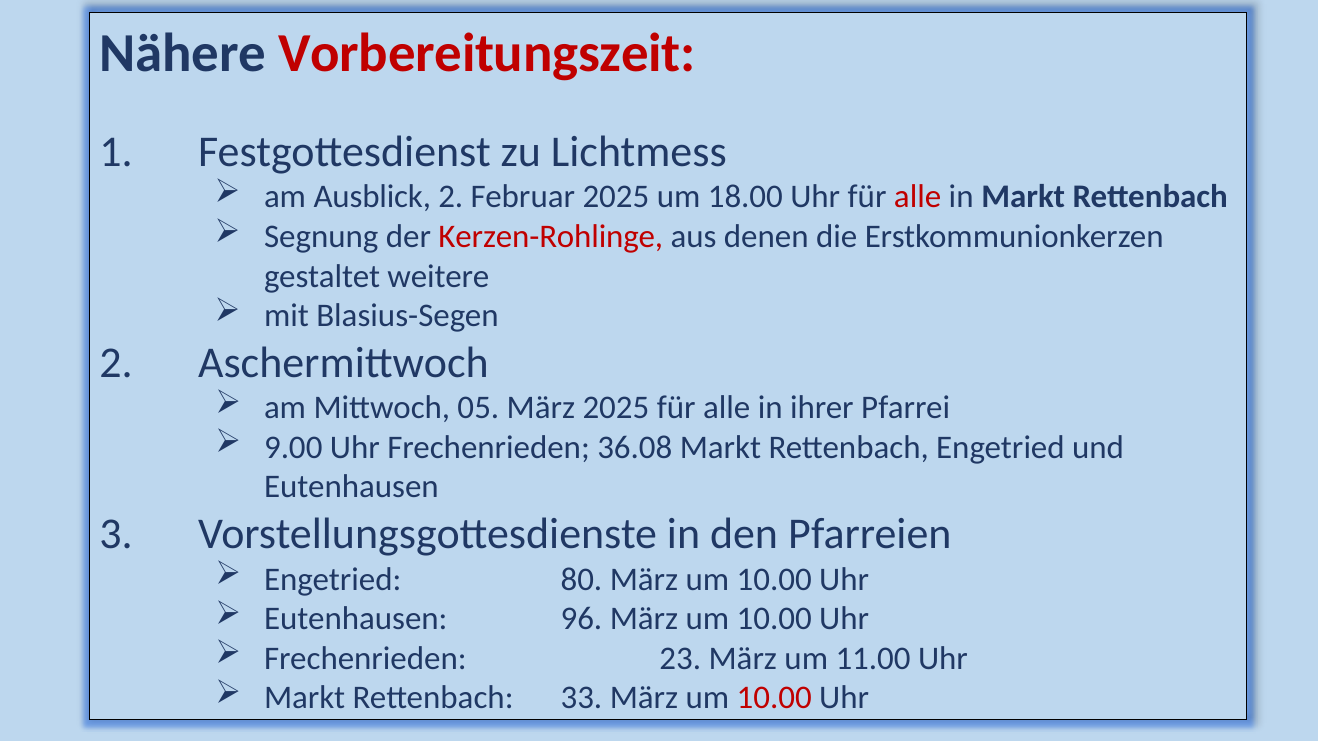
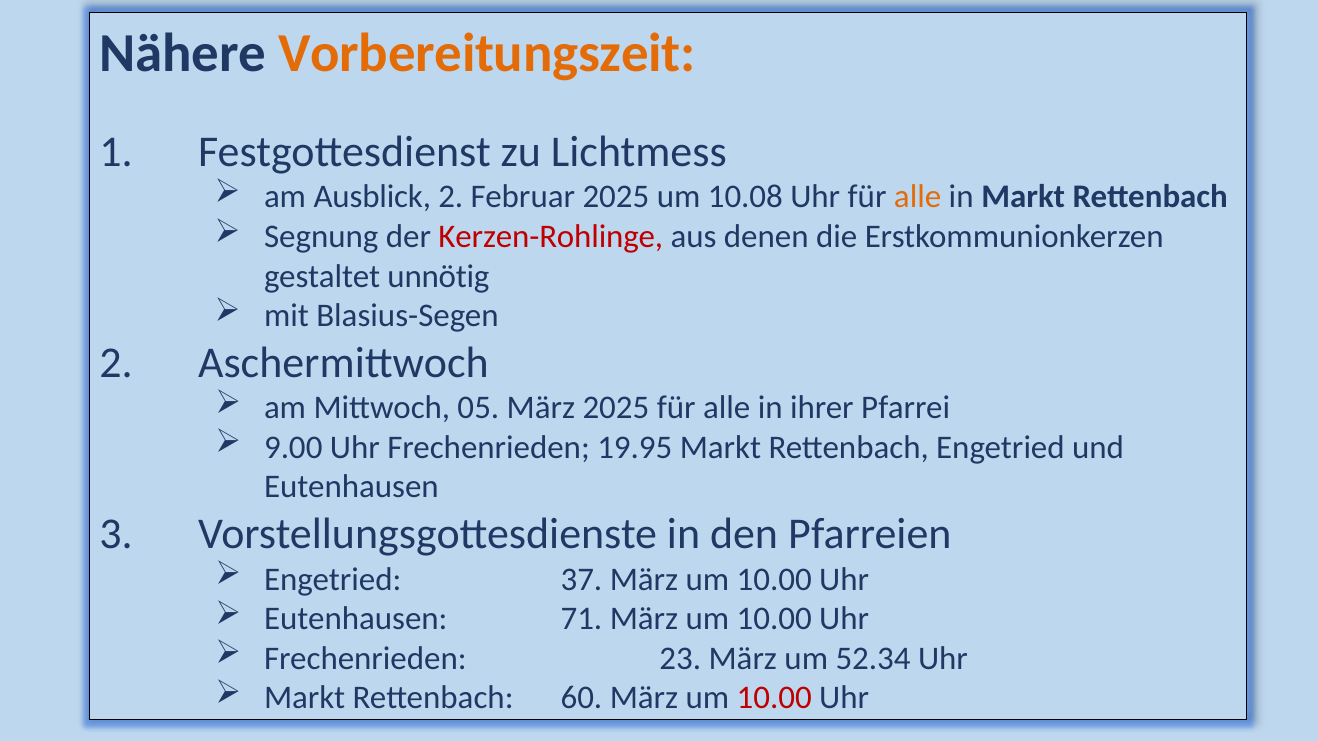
Vorbereitungszeit colour: red -> orange (487, 54)
18.00: 18.00 -> 10.08 (745, 197)
alle colour: red -> orange (918, 197)
weitere: weitere -> unnötig (438, 276)
36.08: 36.08 -> 19.95 (635, 448)
80: 80 -> 37 (581, 579)
96: 96 -> 71 (581, 619)
11.00: 11.00 -> 52.34 (873, 659)
33: 33 -> 60 (581, 698)
